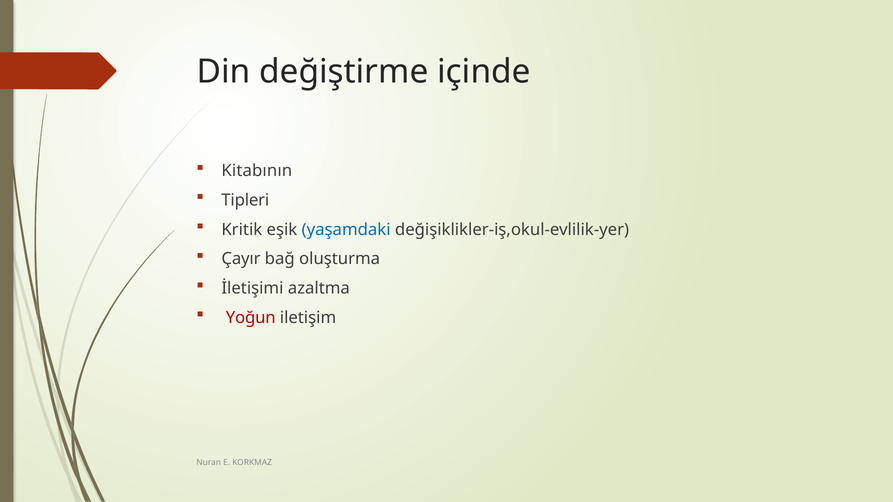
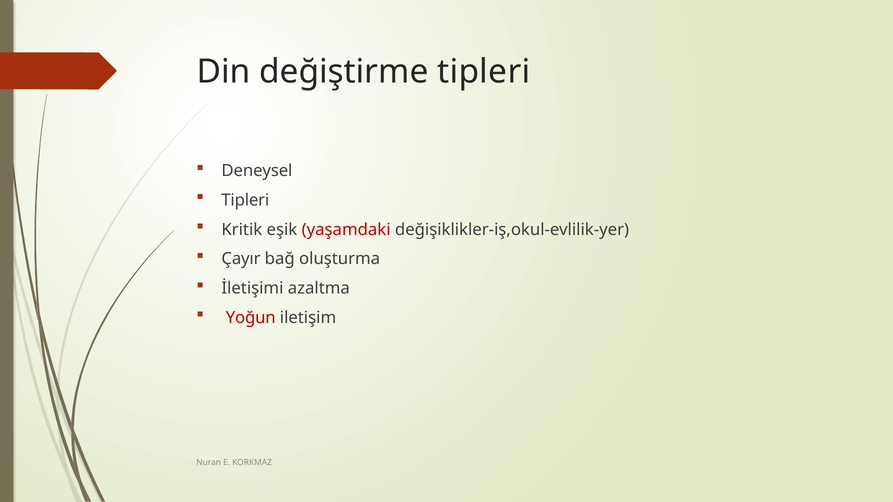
değiştirme içinde: içinde -> tipleri (484, 72)
Kitabının: Kitabının -> Deneysel (257, 171)
yaşamdaki colour: blue -> red (346, 230)
